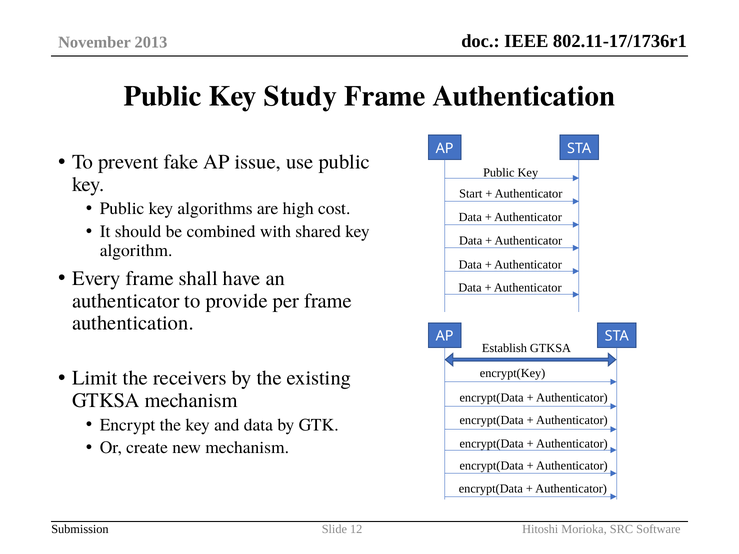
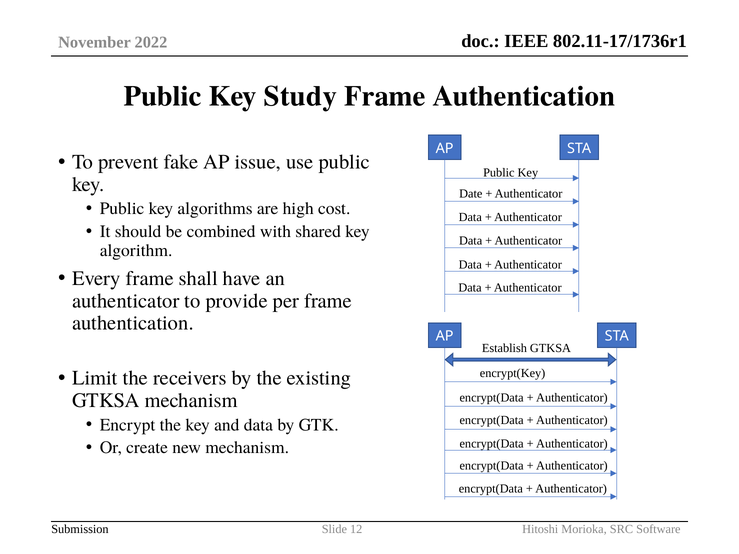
2013: 2013 -> 2022 (151, 42)
Start: Start -> Date (471, 194)
